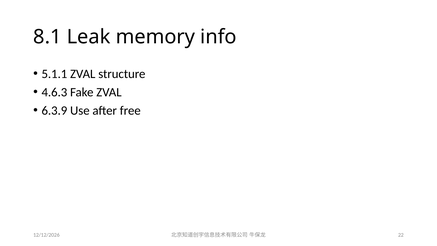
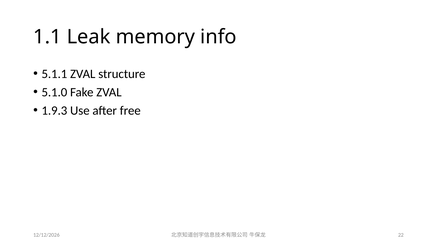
8.1: 8.1 -> 1.1 (47, 37)
4.6.3: 4.6.3 -> 5.1.0 (54, 92)
6.3.9: 6.3.9 -> 1.9.3 (54, 111)
